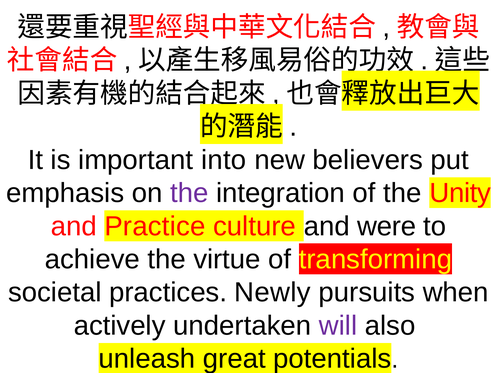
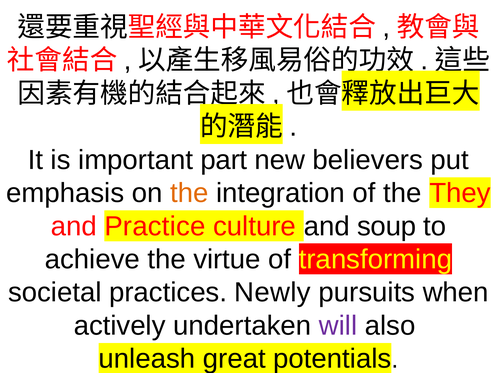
into: into -> part (224, 160)
the colour: purple -> orange (189, 193)
Unity: Unity -> They (460, 193)
were: were -> soup (387, 226)
